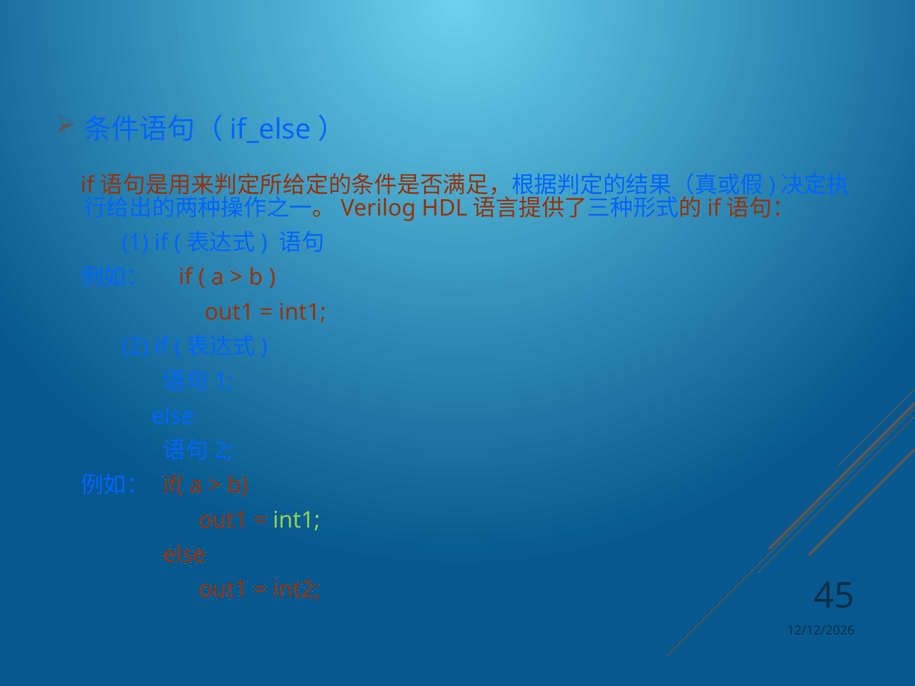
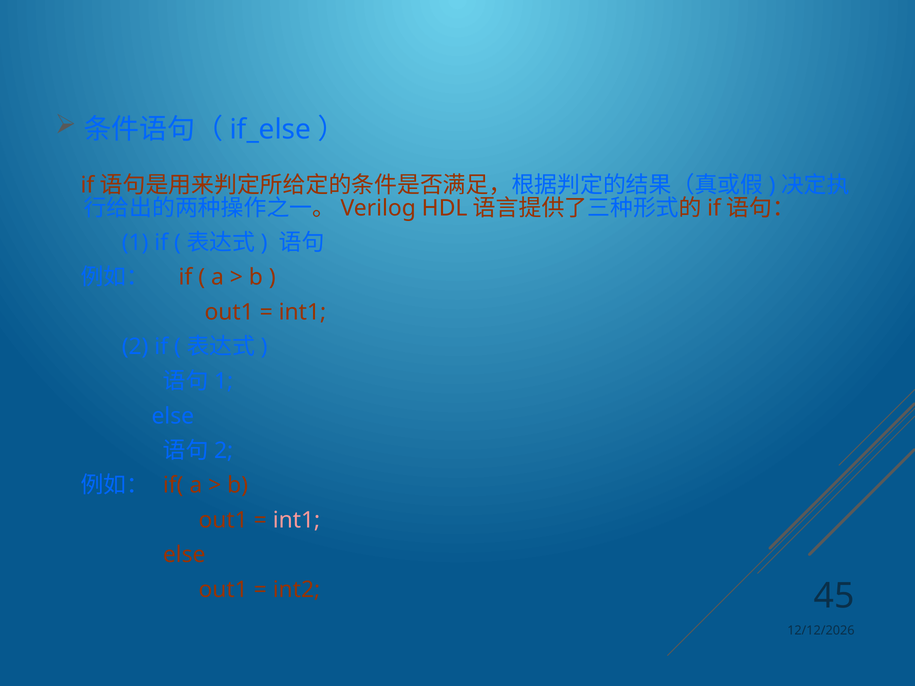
int1 colour: light green -> pink (297, 520)
